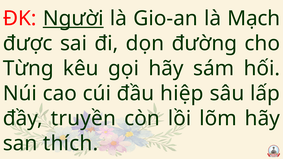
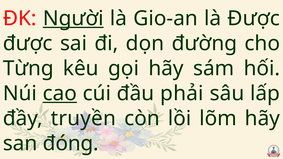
là Mạch: Mạch -> Được (254, 19)
cao underline: none -> present (60, 94)
hiệp: hiệp -> phải (182, 94)
thích: thích -> đóng (71, 144)
